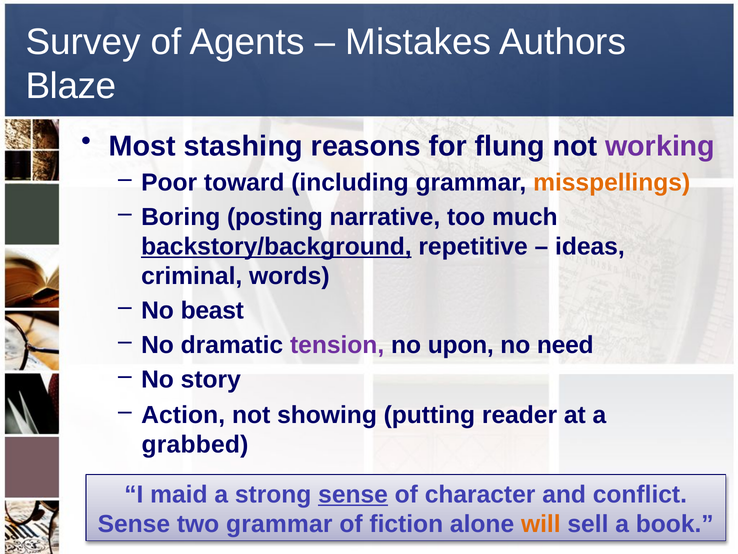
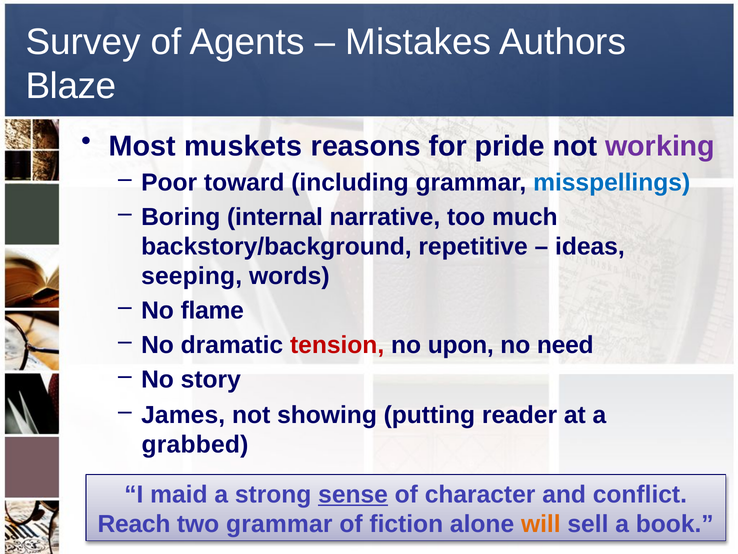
stashing: stashing -> muskets (243, 146)
flung: flung -> pride (510, 146)
misspellings colour: orange -> blue (612, 183)
posting: posting -> internal (275, 217)
backstory/background underline: present -> none (276, 246)
criminal: criminal -> seeping (192, 276)
beast: beast -> flame (212, 310)
tension colour: purple -> red (337, 345)
Action: Action -> James (183, 415)
Sense: Sense -> Reach (134, 524)
